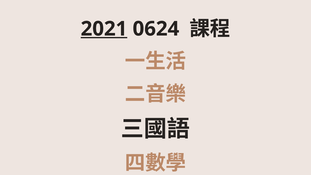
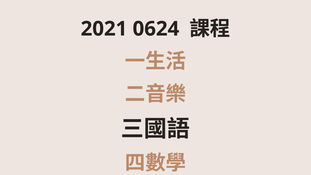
2021 underline: present -> none (104, 29)
